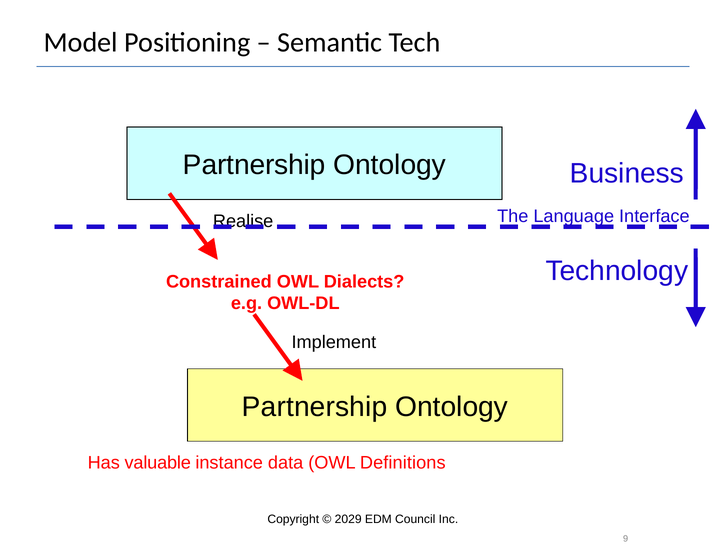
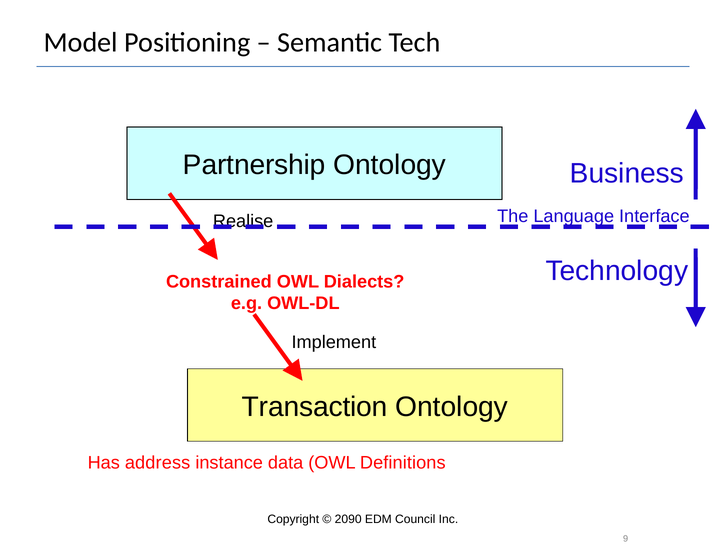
Partnership: Partnership -> Transaction (315, 407)
valuable: valuable -> address (158, 463)
2029: 2029 -> 2090 (348, 520)
